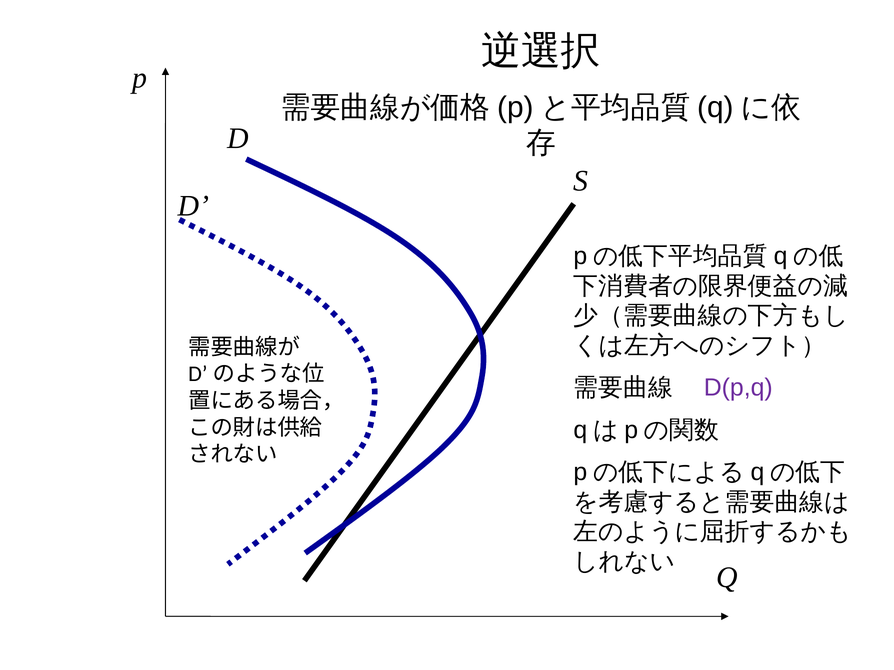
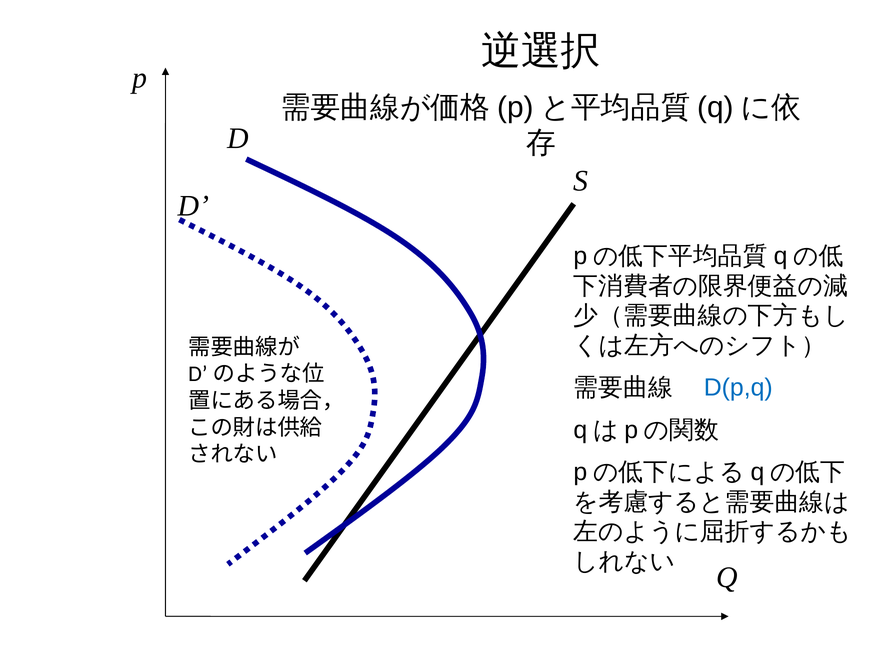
D(p,q colour: purple -> blue (738, 388)
